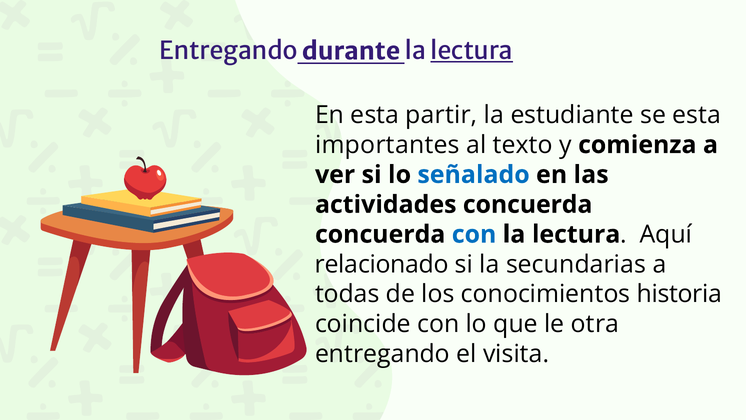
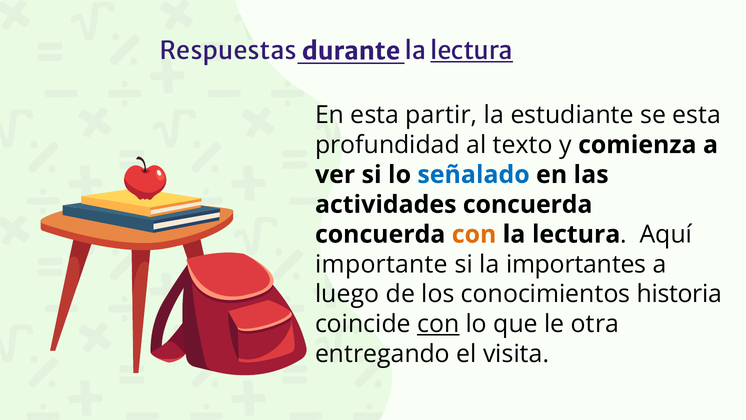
Entregando: Entregando -> Respuestas (228, 51)
importantes: importantes -> profundidad (388, 145)
con colour: blue -> orange (474, 234)
relacionado: relacionado -> importante (382, 264)
secundarias: secundarias -> importantes (576, 264)
todas: todas -> luego (347, 294)
con underline: none -> present (438, 324)
